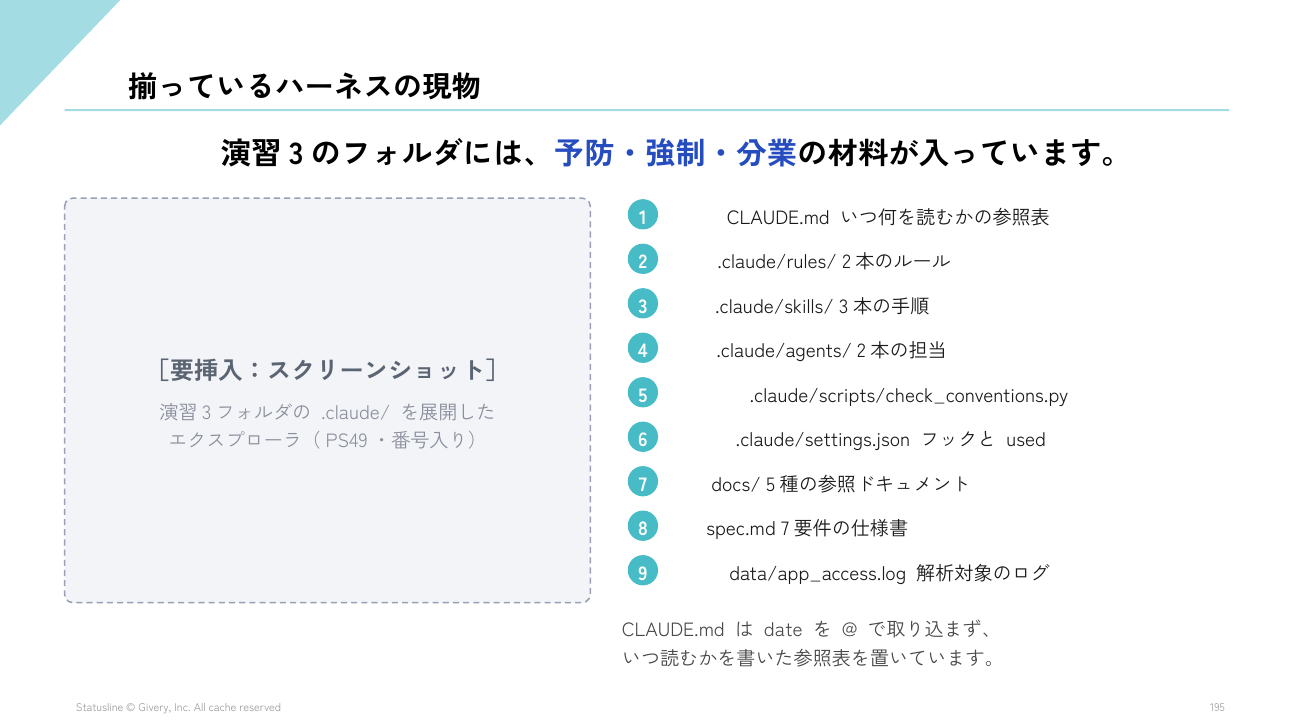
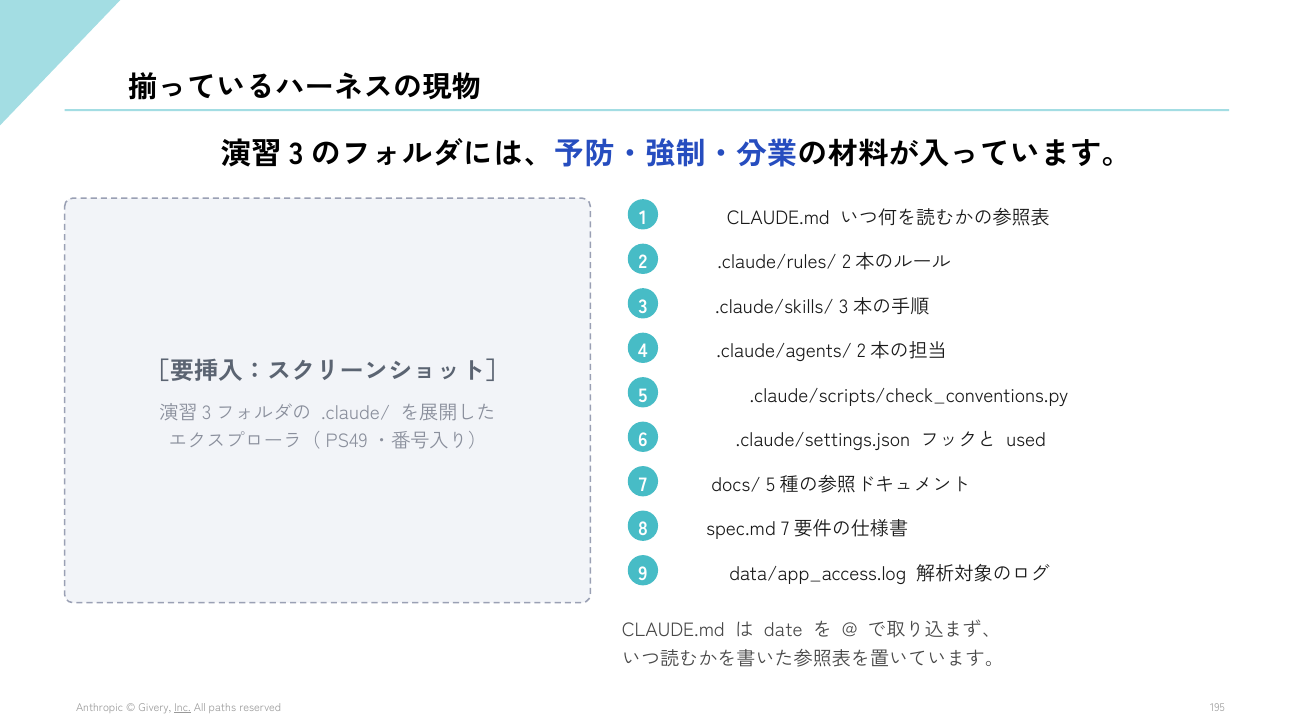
Statusline: Statusline -> Anthropic (100, 708)
Inc underline: none -> present (183, 708)
cache: cache -> paths (222, 708)
